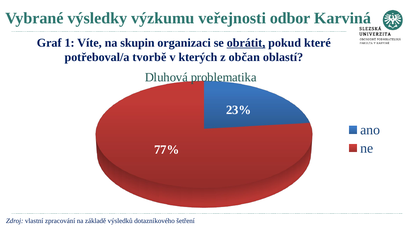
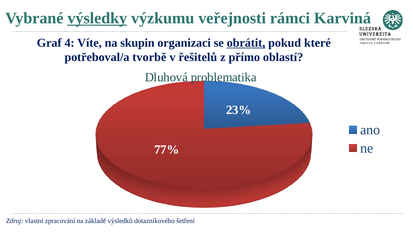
výsledky underline: none -> present (97, 18)
odbor: odbor -> rámci (290, 18)
1: 1 -> 4 (70, 43)
kterých: kterých -> řešitelů (198, 57)
občan: občan -> přímo (244, 57)
